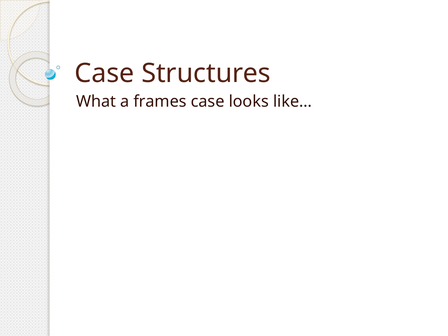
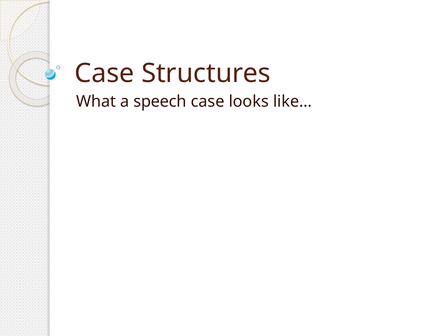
frames: frames -> speech (160, 101)
